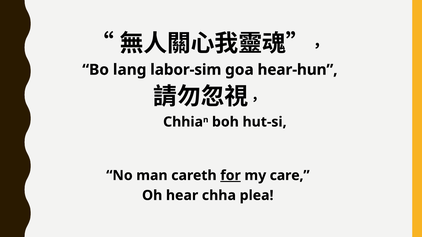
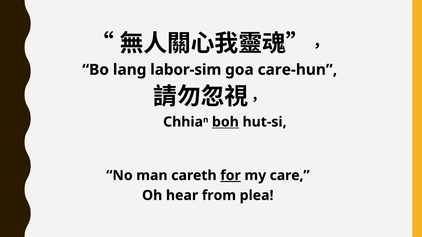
hear-hun: hear-hun -> care-hun (297, 70)
boh underline: none -> present (225, 122)
chha: chha -> from (219, 196)
